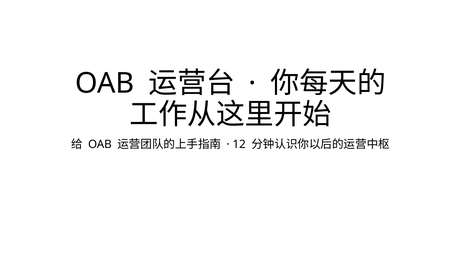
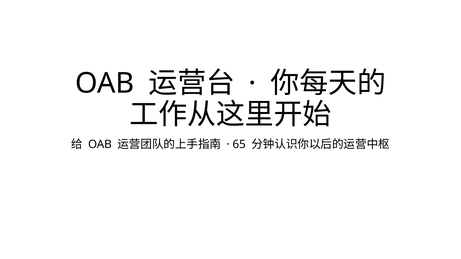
12: 12 -> 65 (239, 145)
